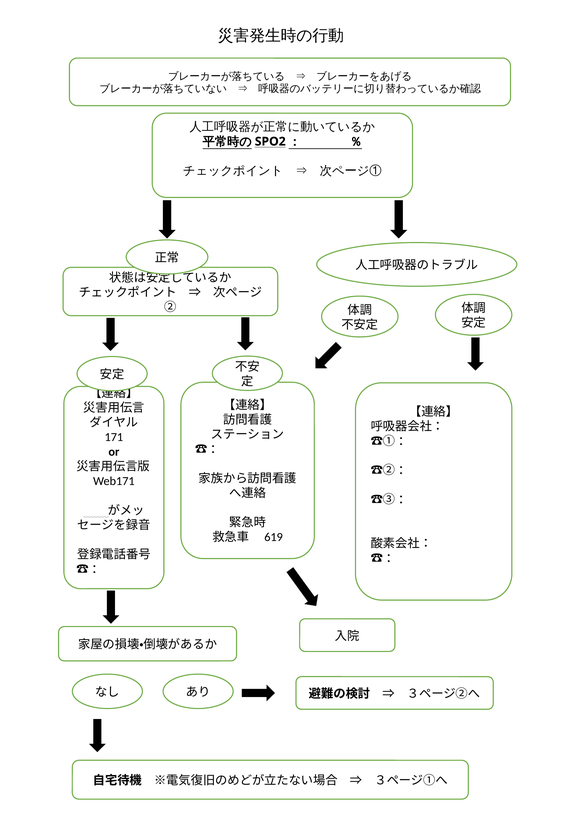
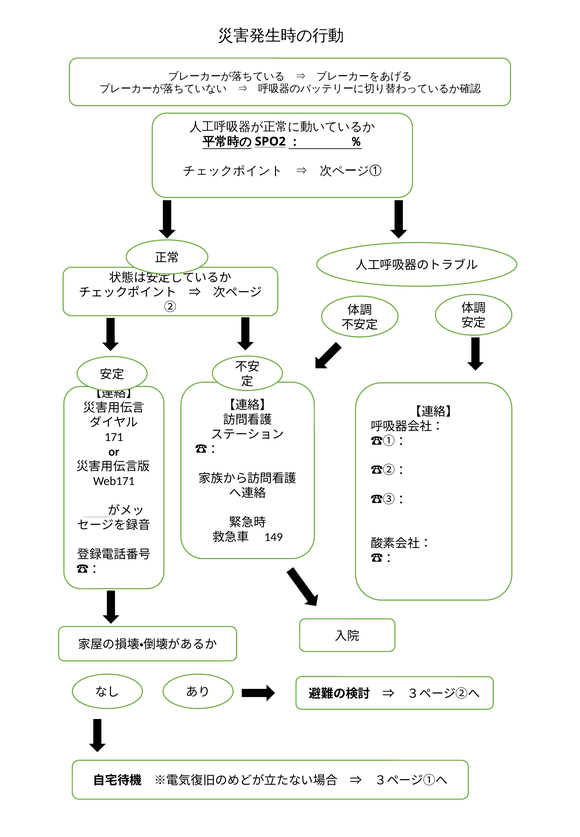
619: 619 -> 149 (274, 538)
